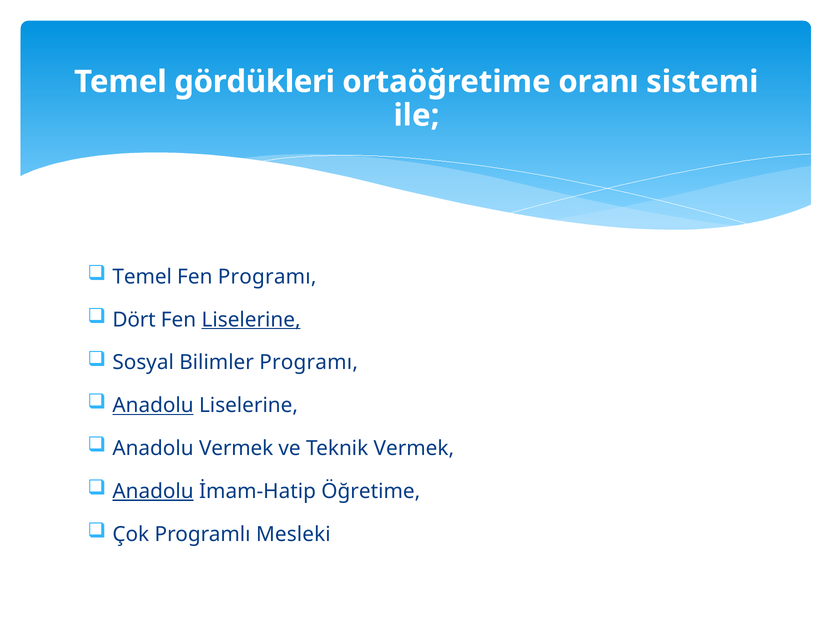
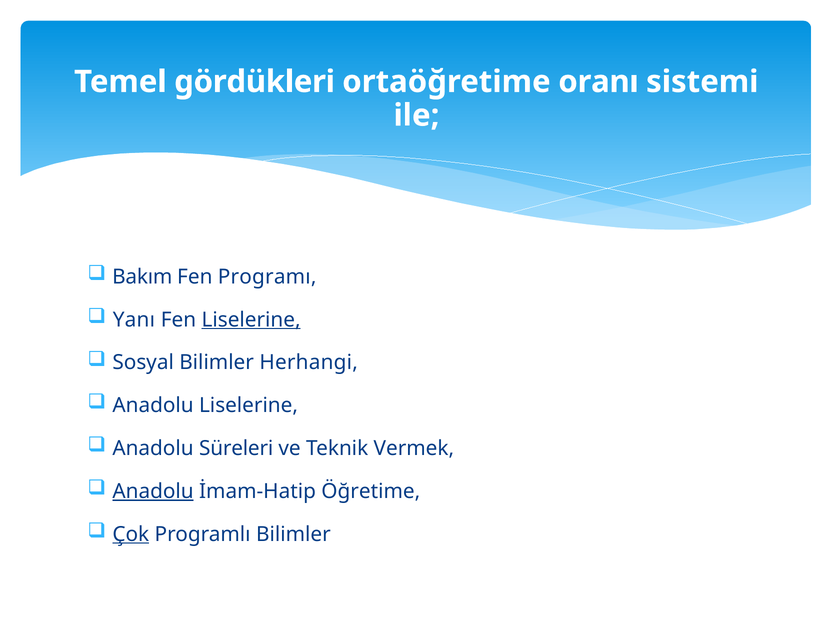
Temel: Temel -> Bakım (142, 277)
Dört: Dört -> Yanı (134, 320)
Bilimler Programı: Programı -> Herhangi (309, 363)
Anadolu underline: present -> none (153, 406)
Anadolu Vermek: Vermek -> Süreleri (236, 449)
Çok underline: none -> present (131, 534)
Programlı Mesleki: Mesleki -> Bilimler (293, 534)
